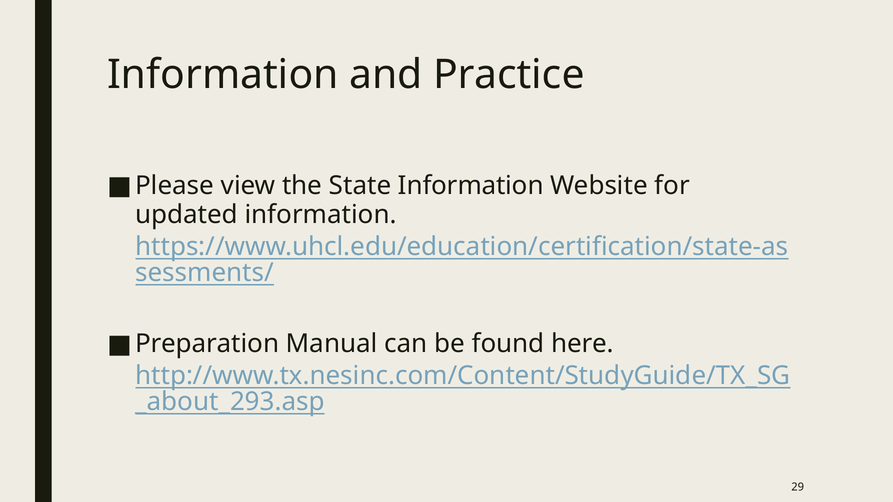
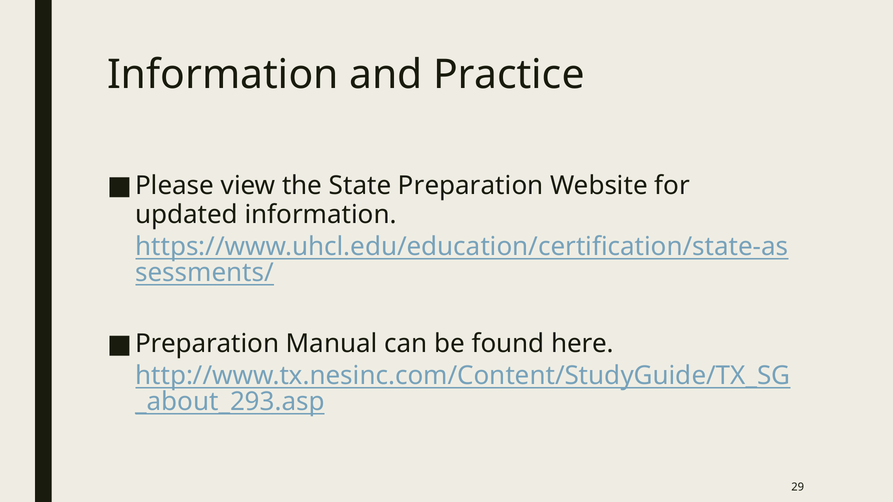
State Information: Information -> Preparation (471, 186)
